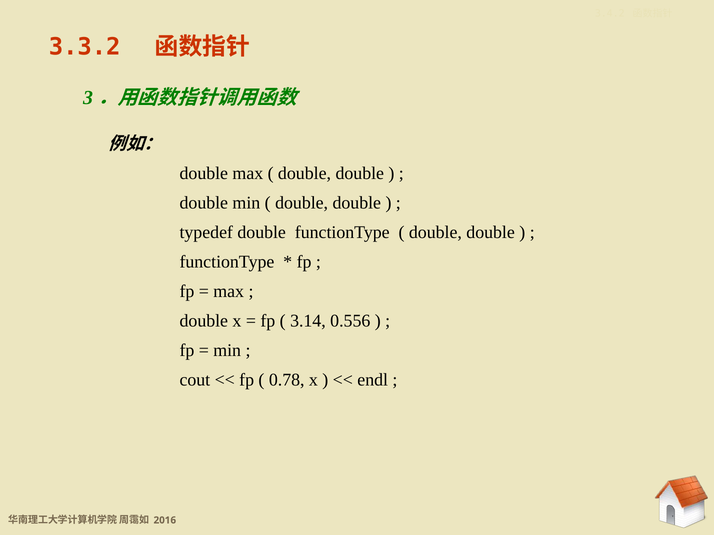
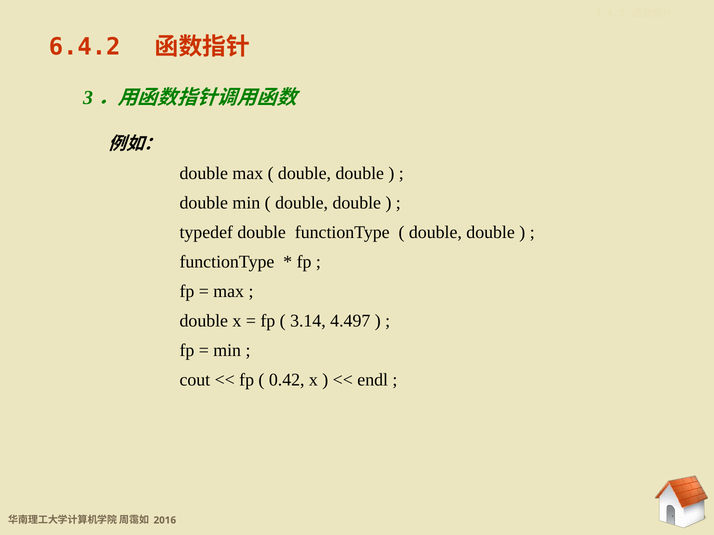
3.3.2: 3.3.2 -> 6.4.2 (85, 47)
0.556: 0.556 -> 4.497 (350, 321)
0.78: 0.78 -> 0.42 (287, 380)
